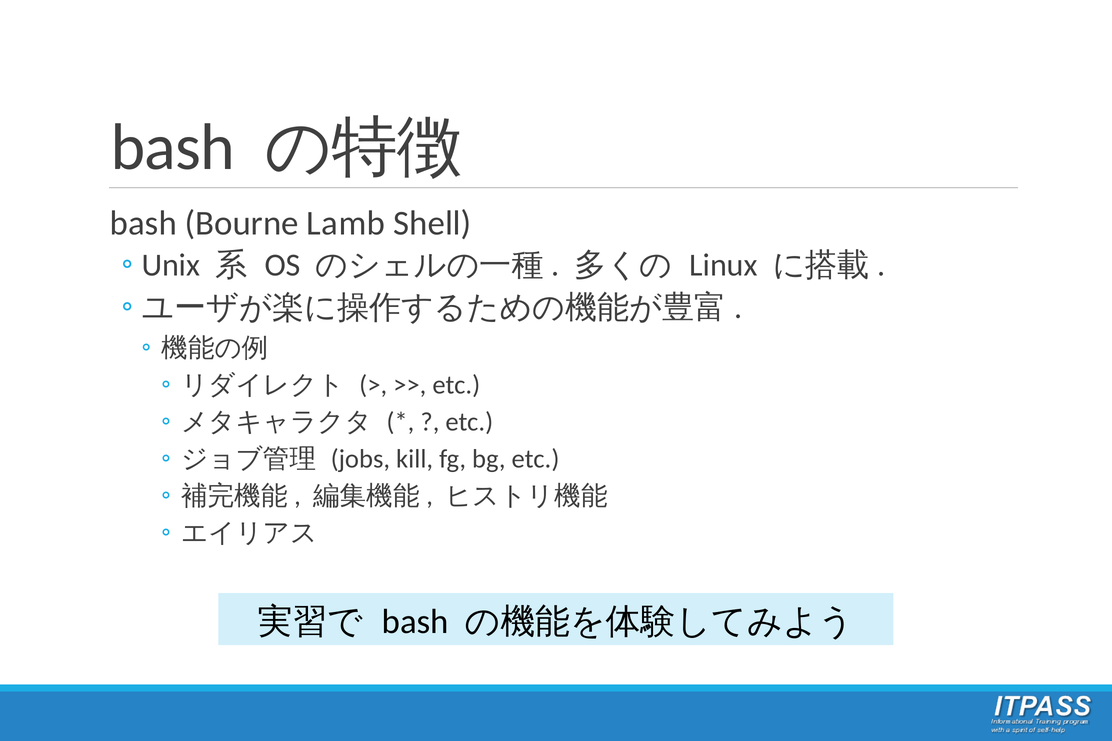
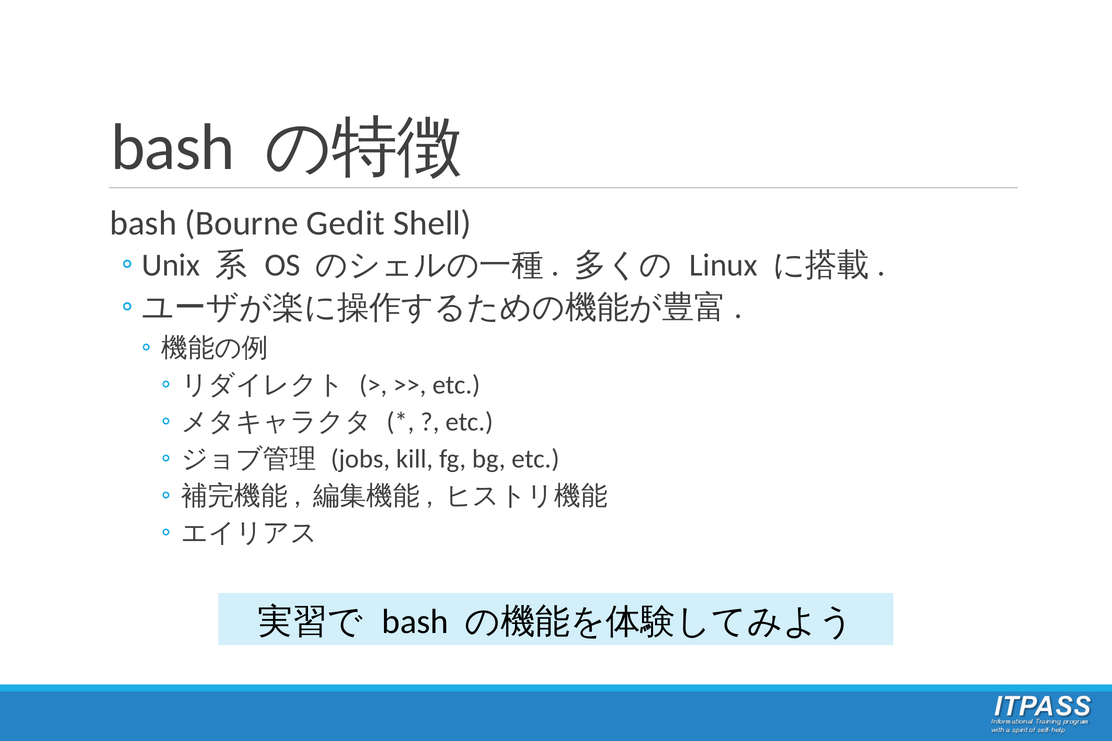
Lamb: Lamb -> Gedit (346, 223)
